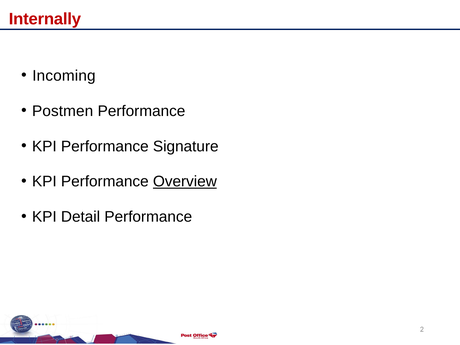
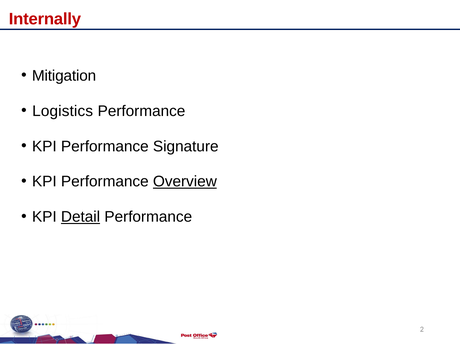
Incoming: Incoming -> Mitigation (64, 76)
Postmen: Postmen -> Logistics (63, 111)
Detail underline: none -> present (81, 217)
